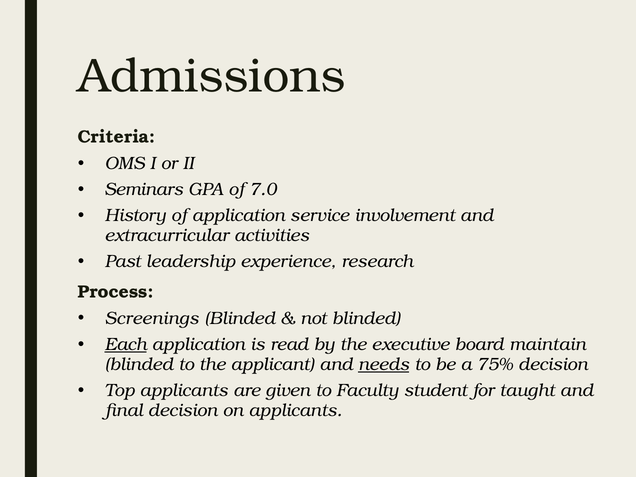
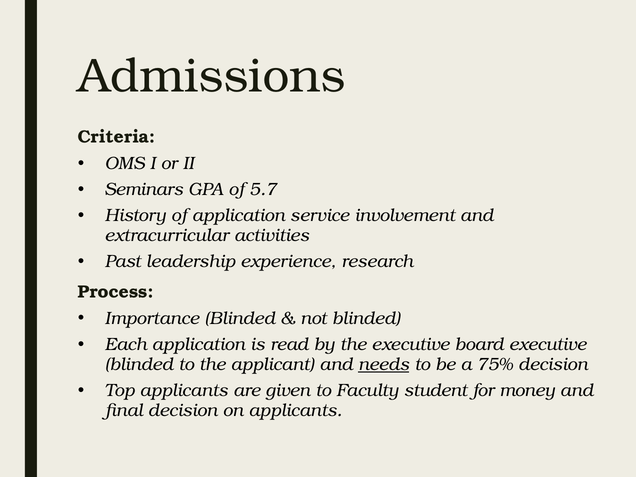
7.0: 7.0 -> 5.7 (263, 189)
Screenings: Screenings -> Importance (152, 318)
Each underline: present -> none (126, 344)
board maintain: maintain -> executive (548, 344)
taught: taught -> money (527, 390)
